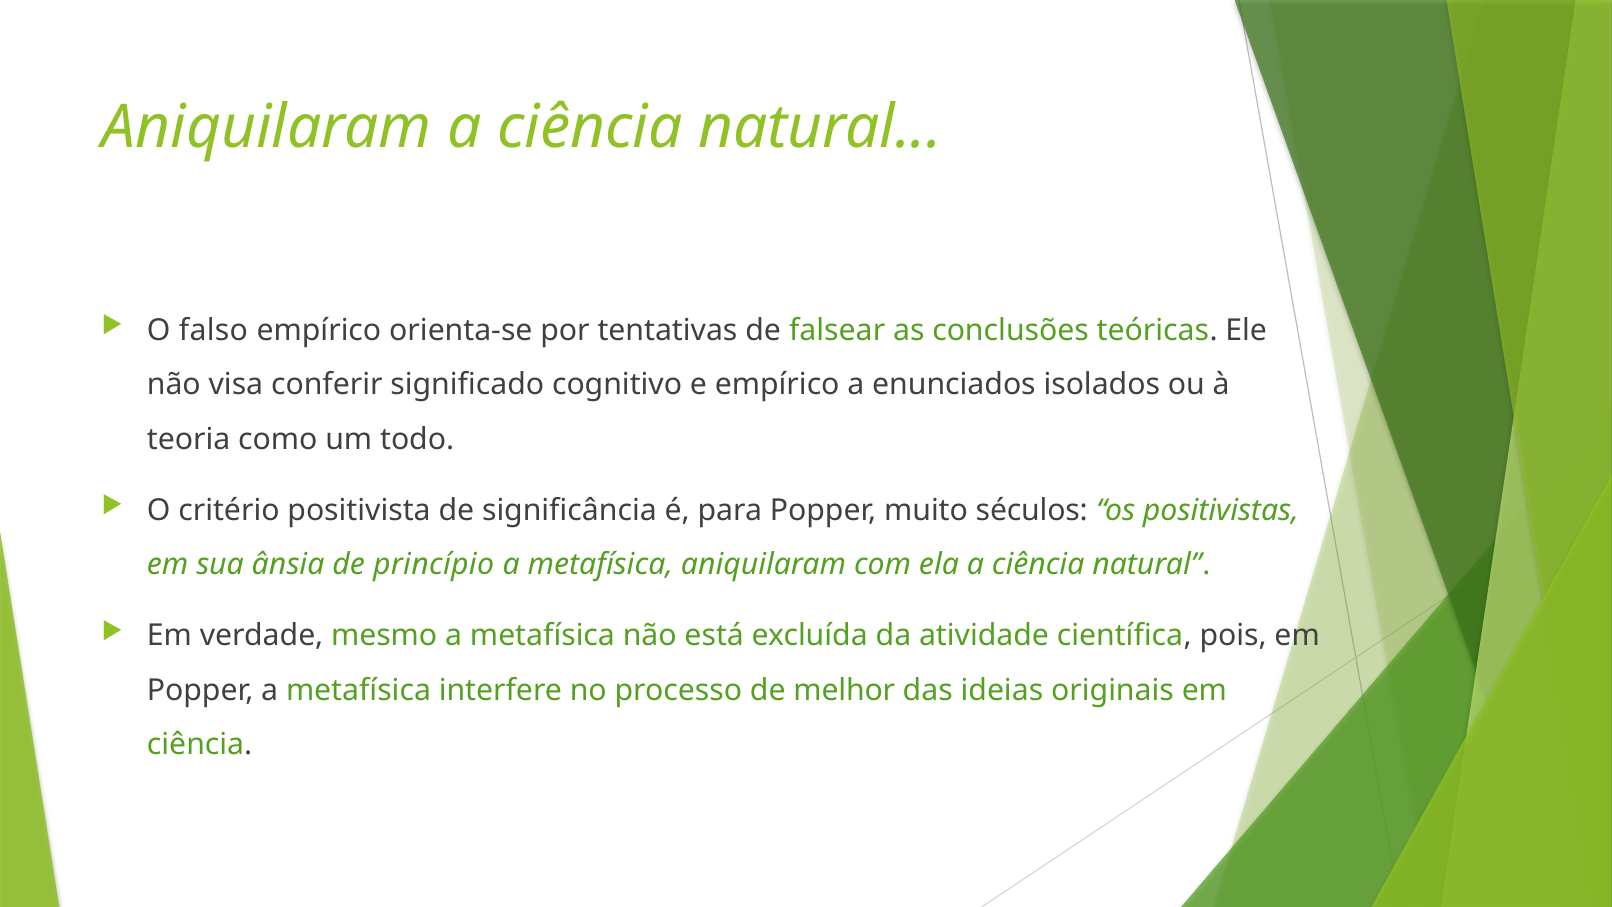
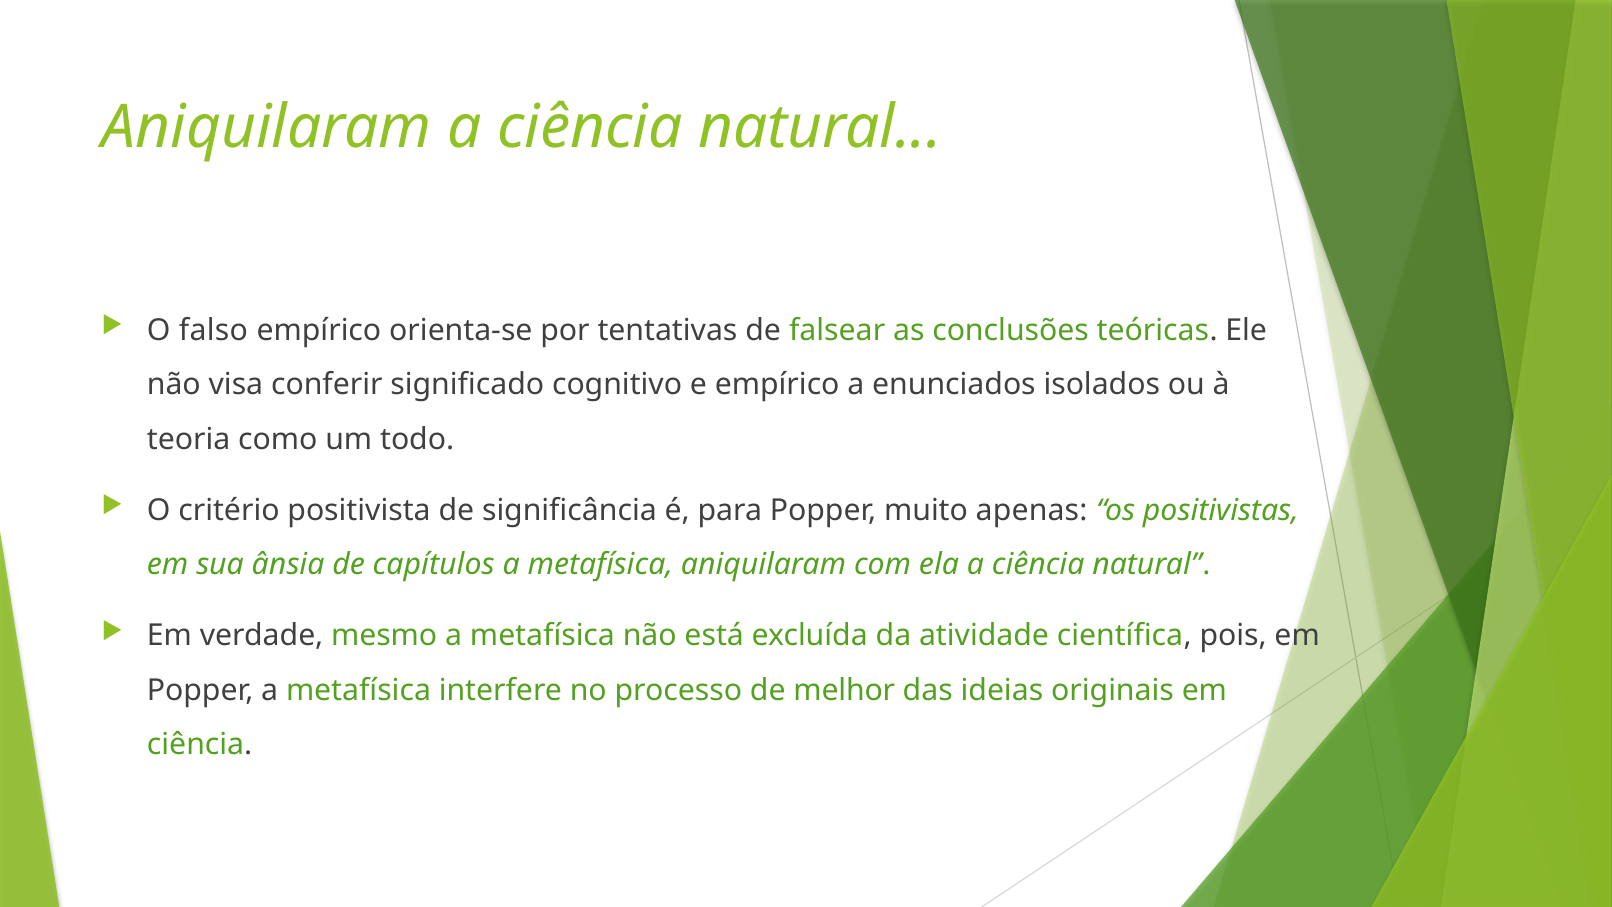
séculos: séculos -> apenas (1032, 510)
princípio: princípio -> capítulos (434, 565)
